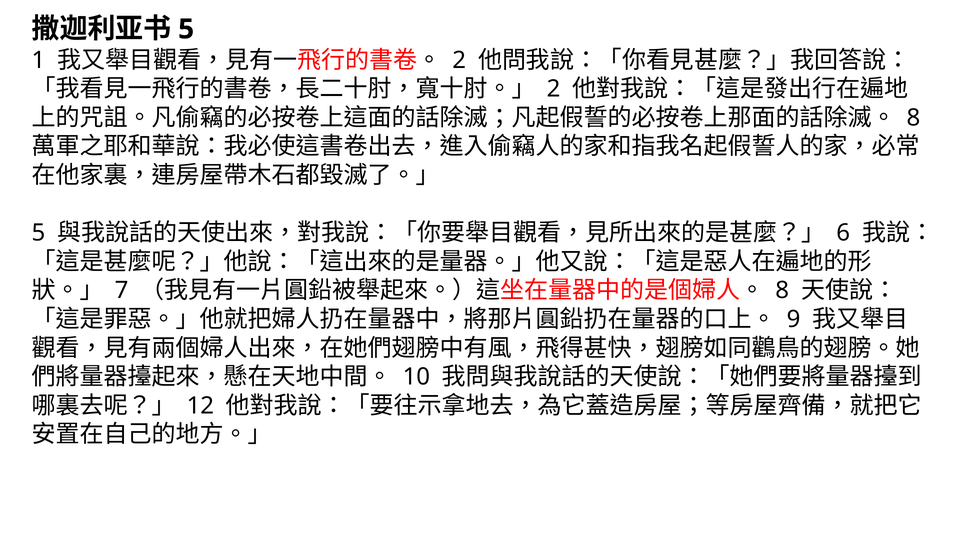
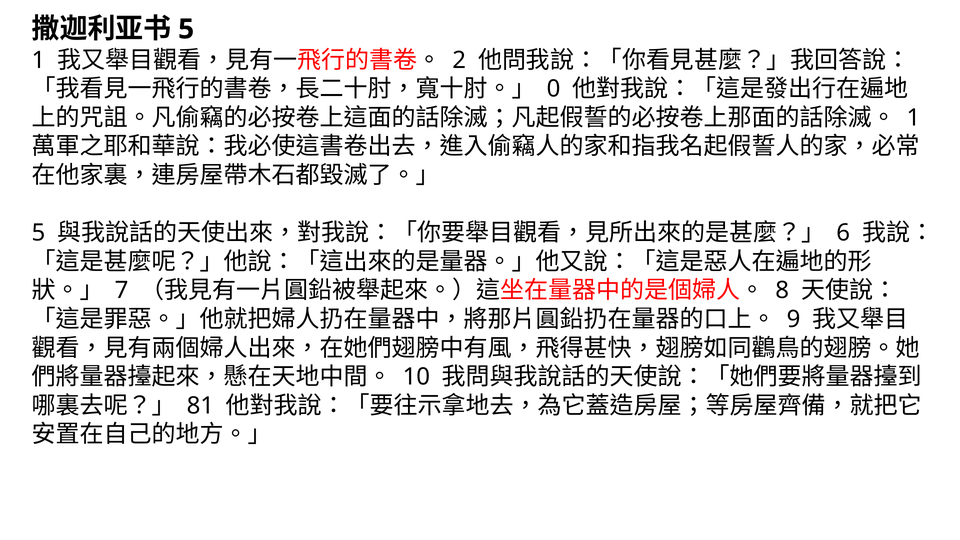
2: 2 -> 0 (553, 89)
8: 8 -> 1 (913, 118)
12: 12 -> 81 (200, 406)
